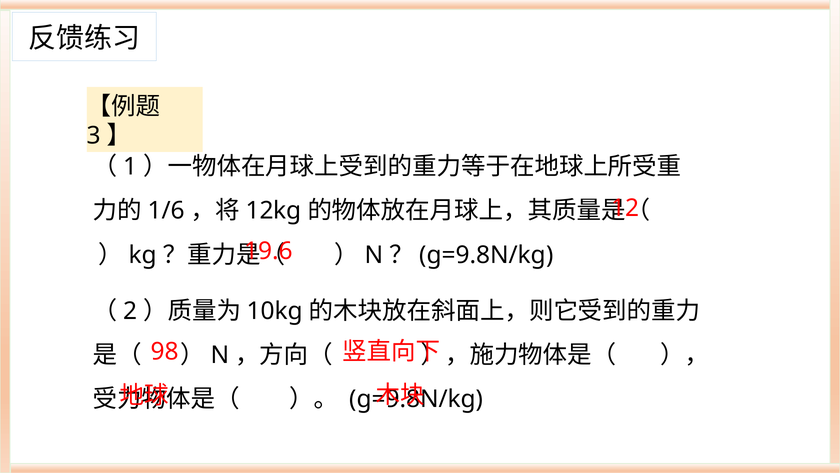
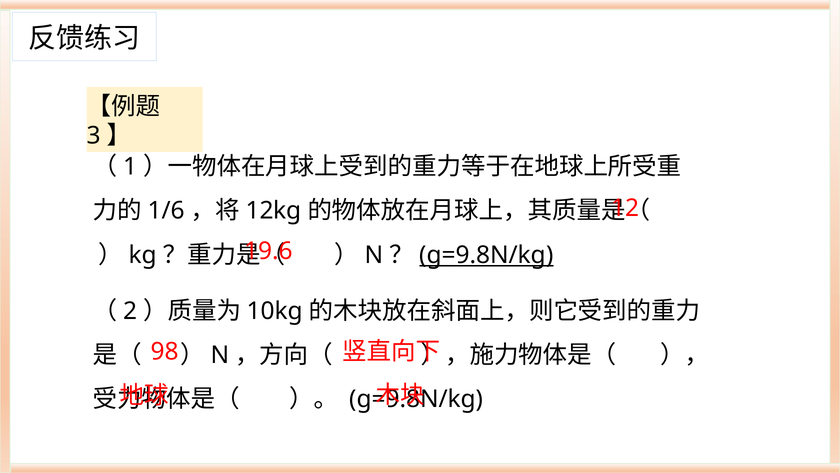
g=9.8N/kg underline: none -> present (486, 255)
